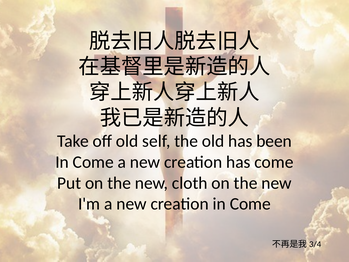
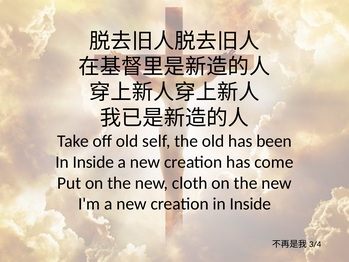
Come: Come -> Inside (93, 162)
creation in Come: Come -> Inside (250, 204)
